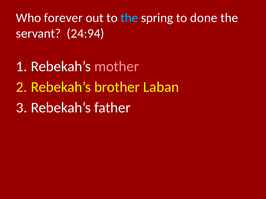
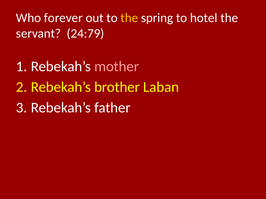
the colour: light blue -> yellow (129, 18)
done: done -> hotel (204, 18)
24:94: 24:94 -> 24:79 (86, 33)
